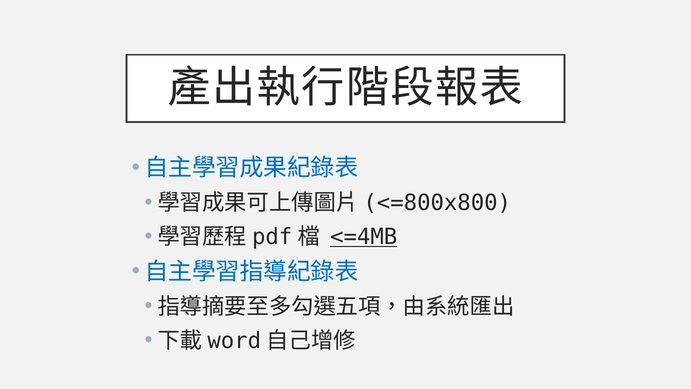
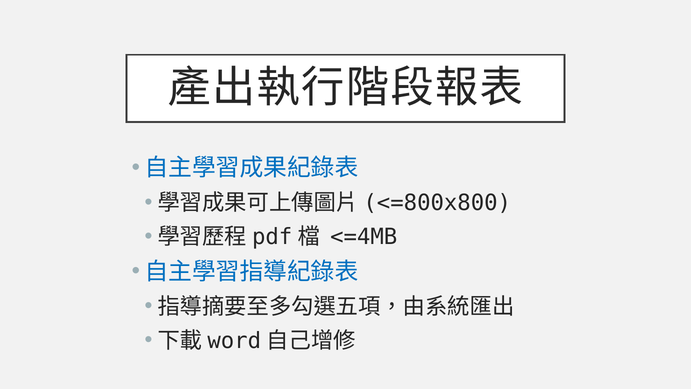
<=4MB underline: present -> none (364, 237)
